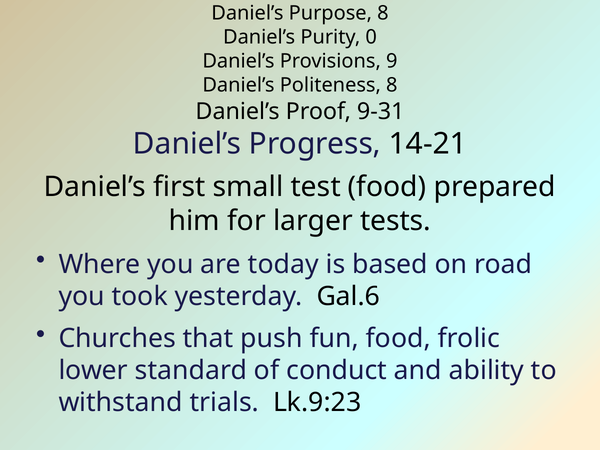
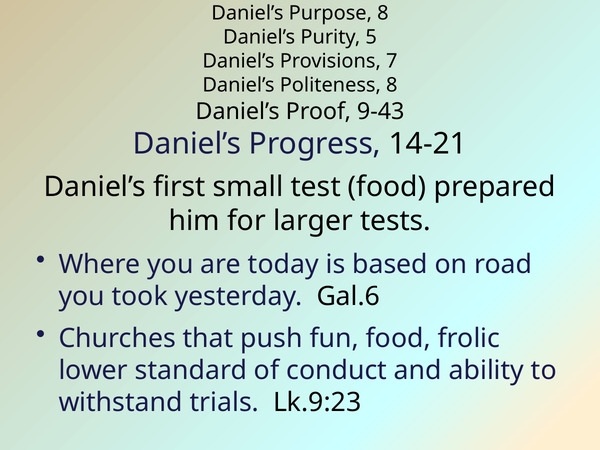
0: 0 -> 5 (371, 37)
9: 9 -> 7 (392, 61)
9-31: 9-31 -> 9-43 (381, 112)
